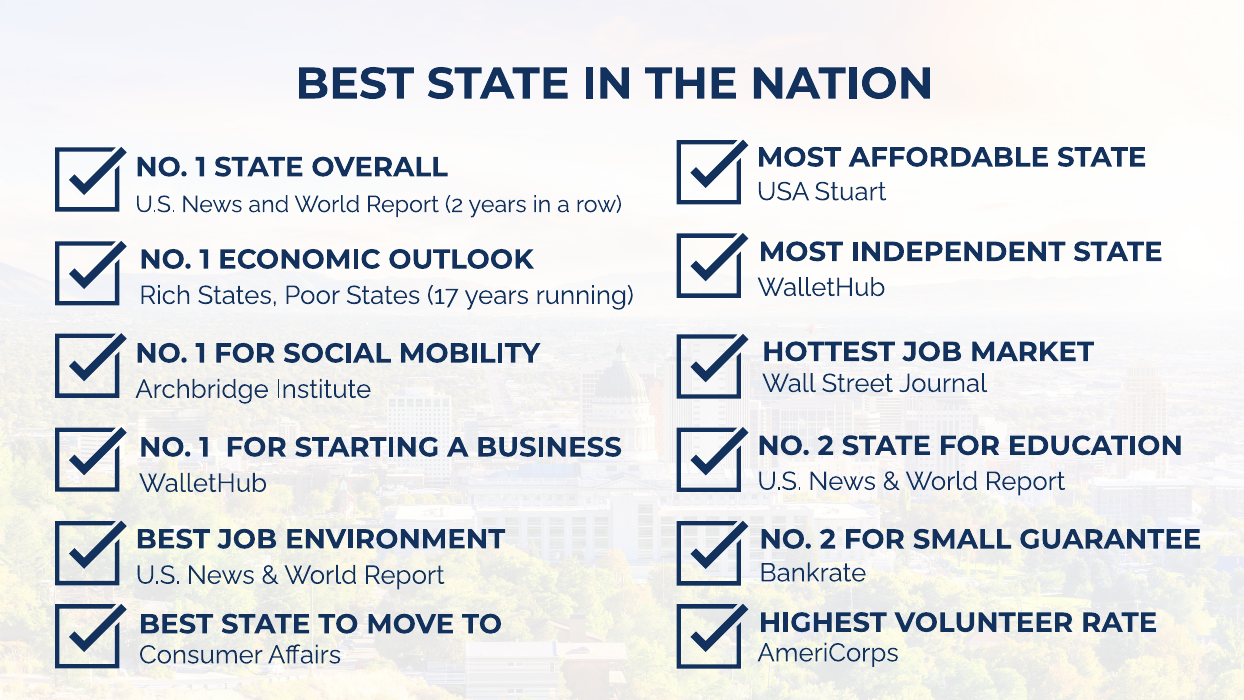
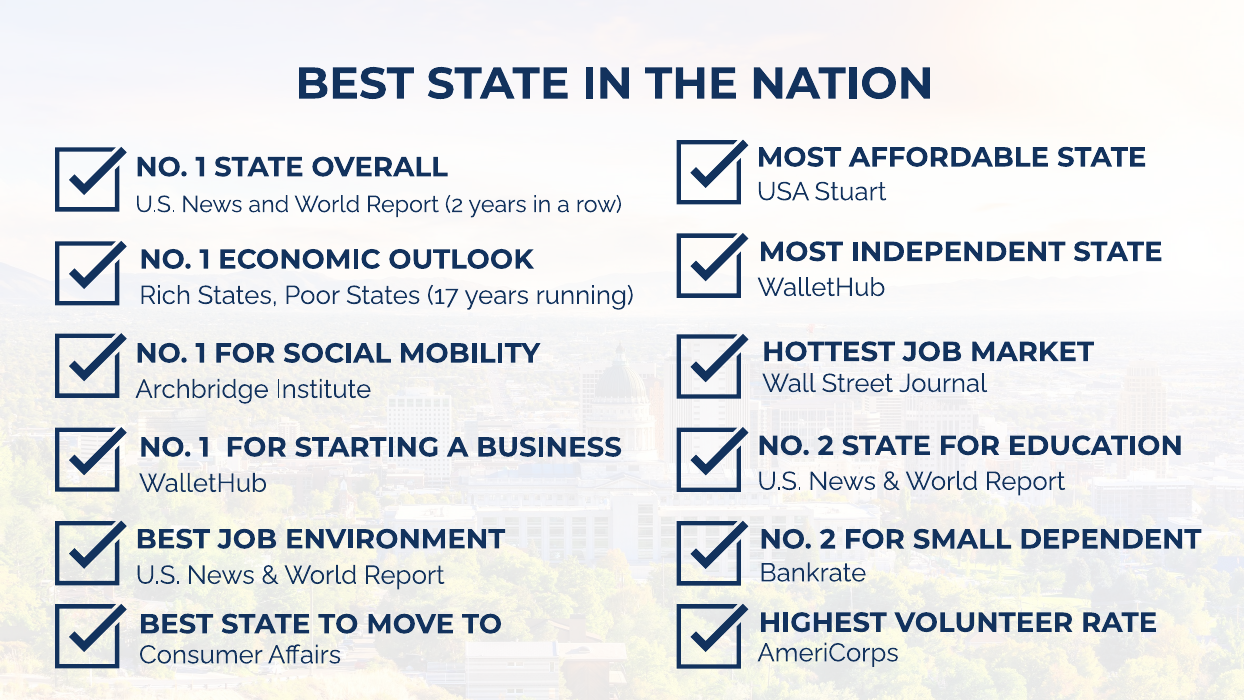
GUARANTEE: GUARANTEE -> DEPENDENT (1110, 539)
